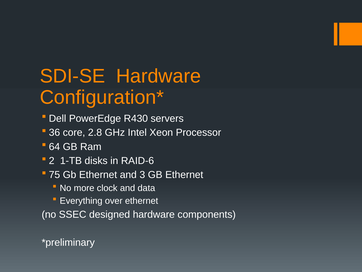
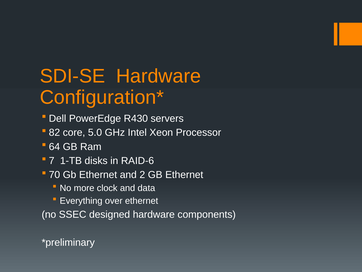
36: 36 -> 82 (54, 132)
2.8: 2.8 -> 5.0 (95, 132)
2: 2 -> 7 (52, 161)
75: 75 -> 70 (54, 175)
3: 3 -> 2 (142, 175)
